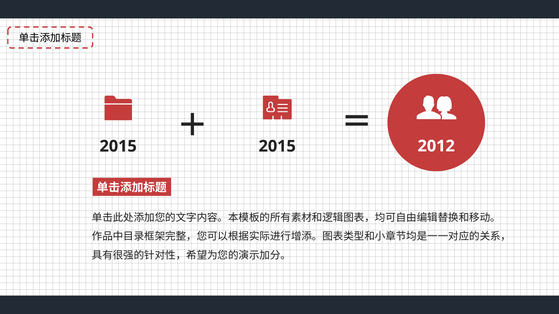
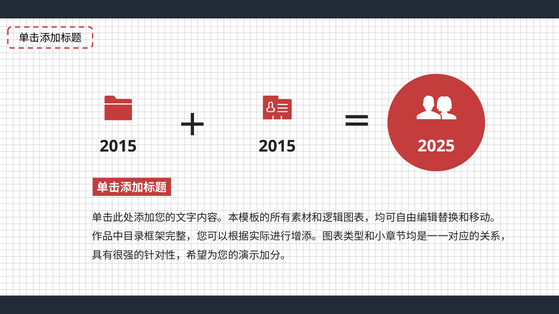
2012: 2012 -> 2025 (436, 146)
